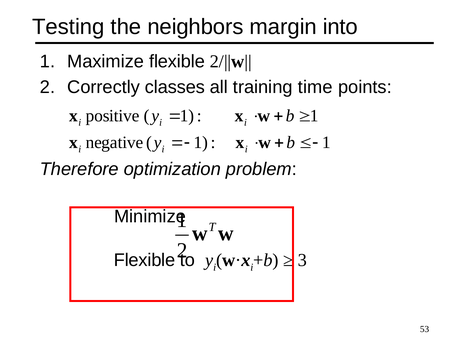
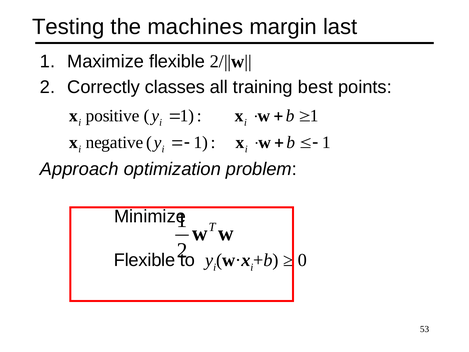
neighbors: neighbors -> machines (195, 27)
into: into -> last (340, 27)
time: time -> best (315, 87)
Therefore: Therefore -> Approach (79, 169)
3: 3 -> 0 (302, 260)
